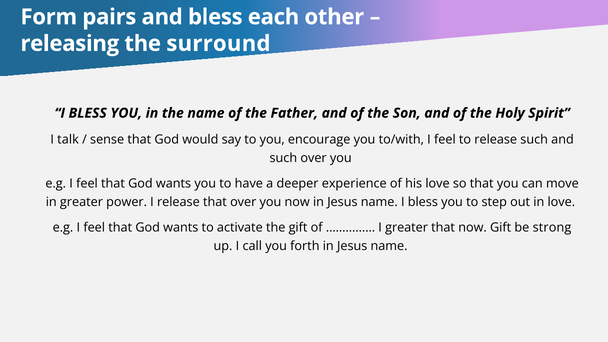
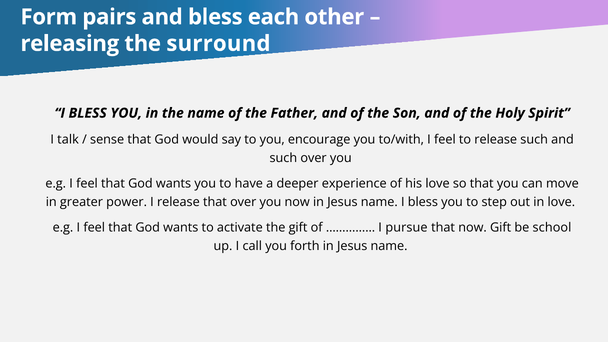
I greater: greater -> pursue (407, 228)
strong: strong -> school (552, 228)
